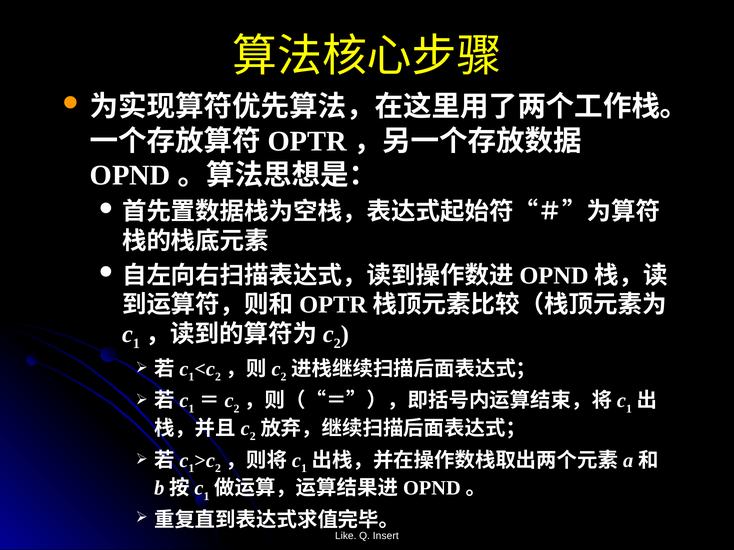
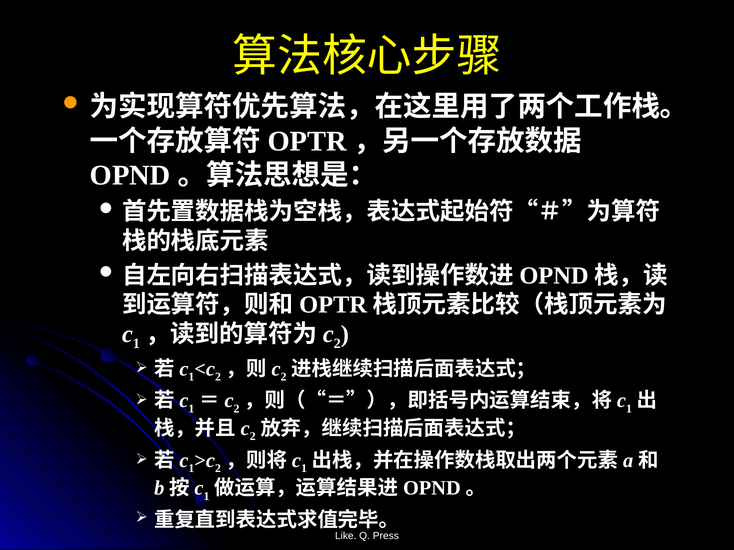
Insert: Insert -> Press (386, 537)
